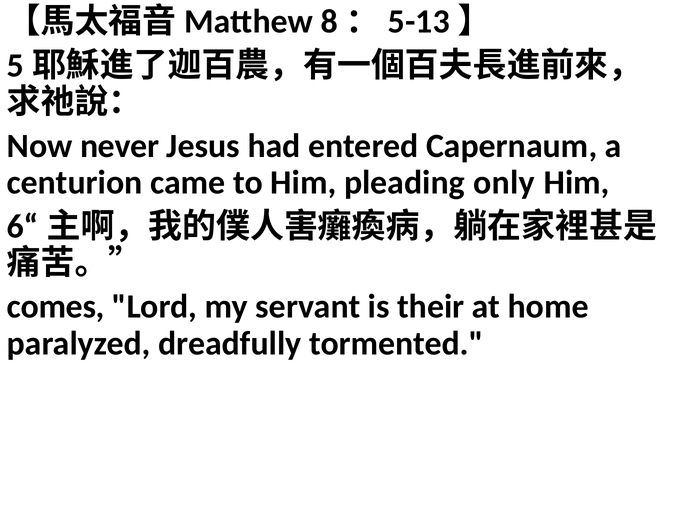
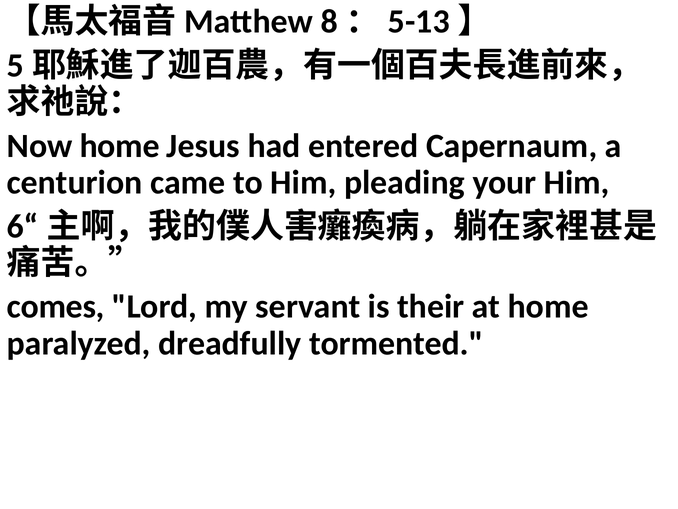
Now never: never -> home (120, 146)
only: only -> your (504, 182)
